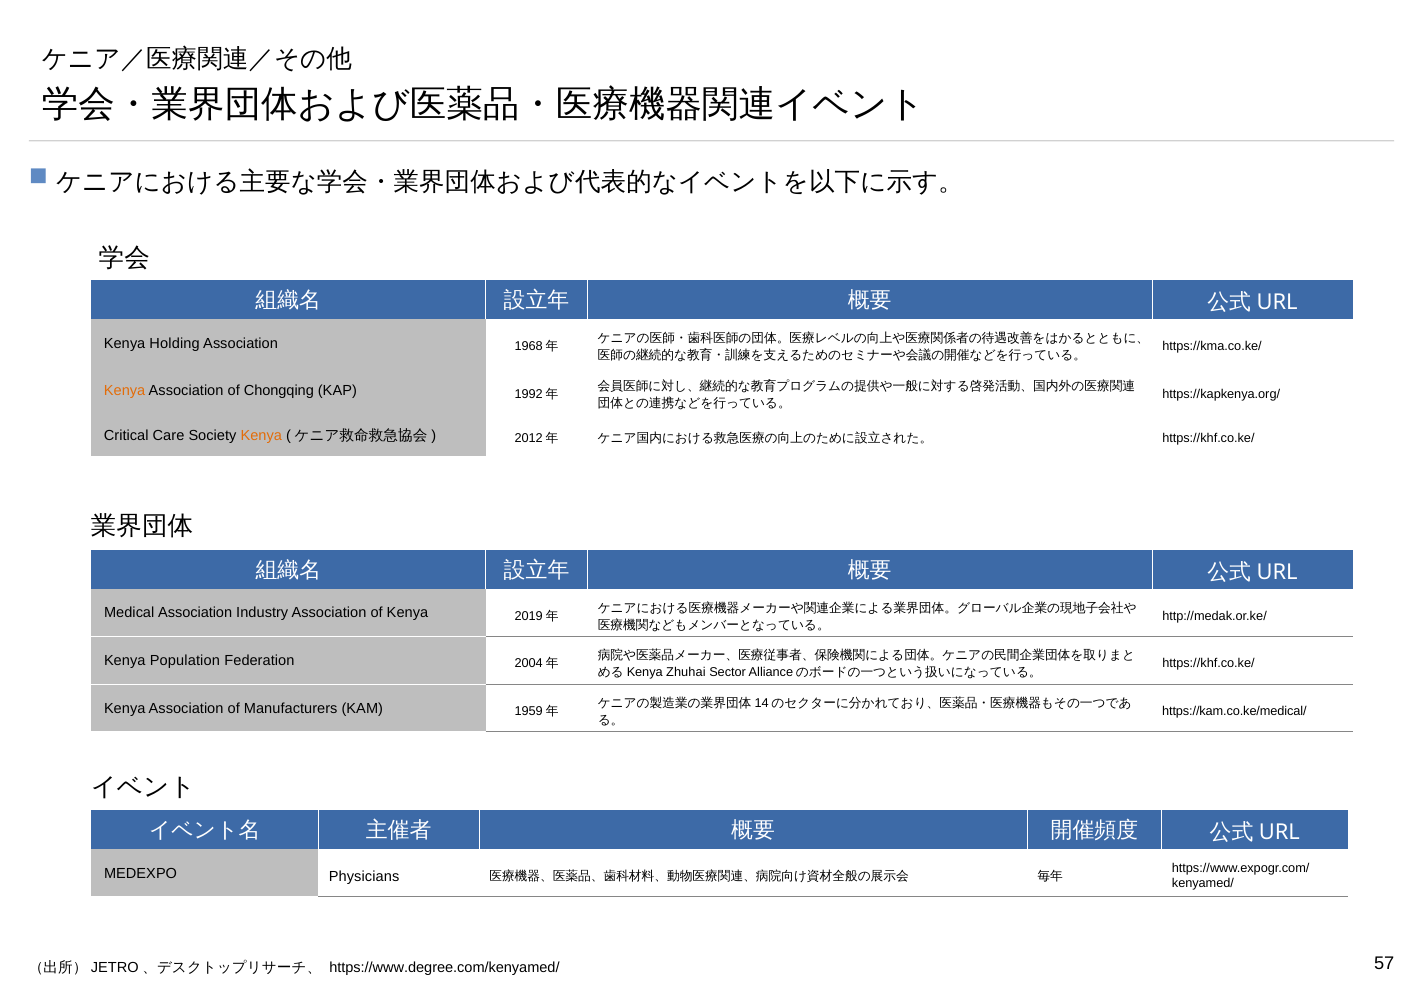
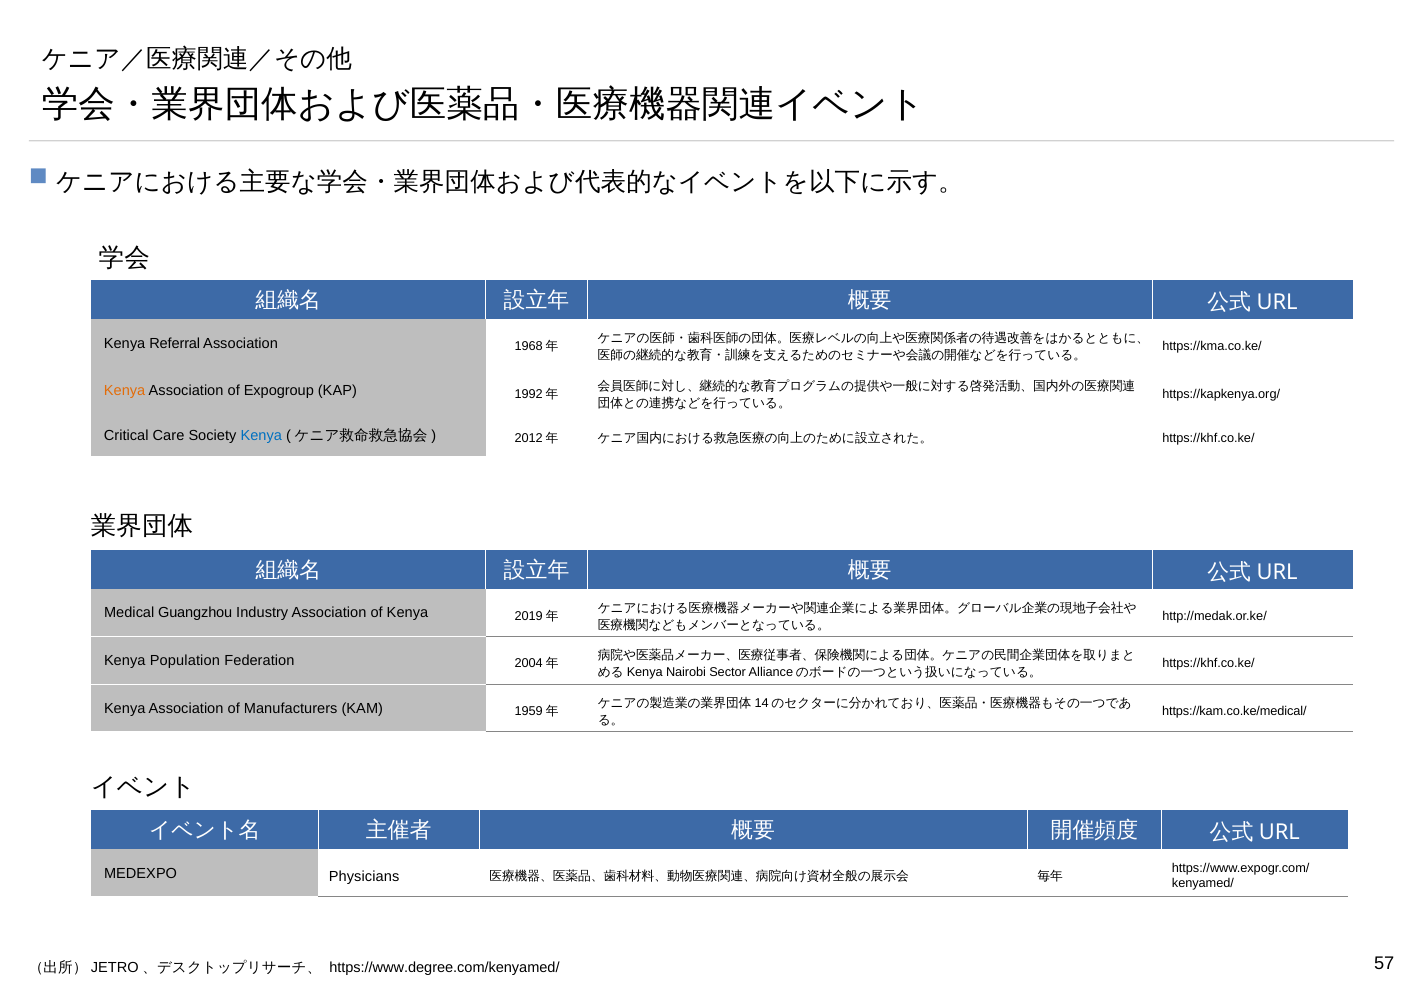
Holding: Holding -> Referral (175, 344)
Chongqing: Chongqing -> Expogroup (279, 391)
Kenya colour: orange -> blue (261, 435)
Medical Association: Association -> Guangzhou (195, 613)
Zhuhai: Zhuhai -> Nairobi (686, 673)
